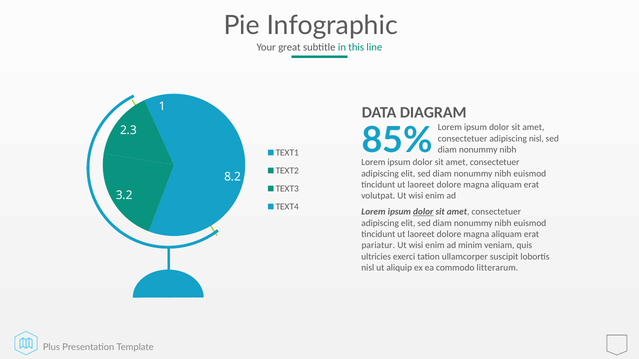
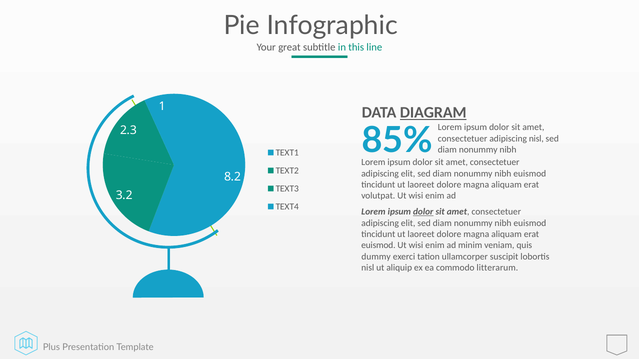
DIAGRAM underline: none -> present (433, 113)
pariatur: pariatur -> euismod (378, 246)
ultricies: ultricies -> dummy (376, 257)
